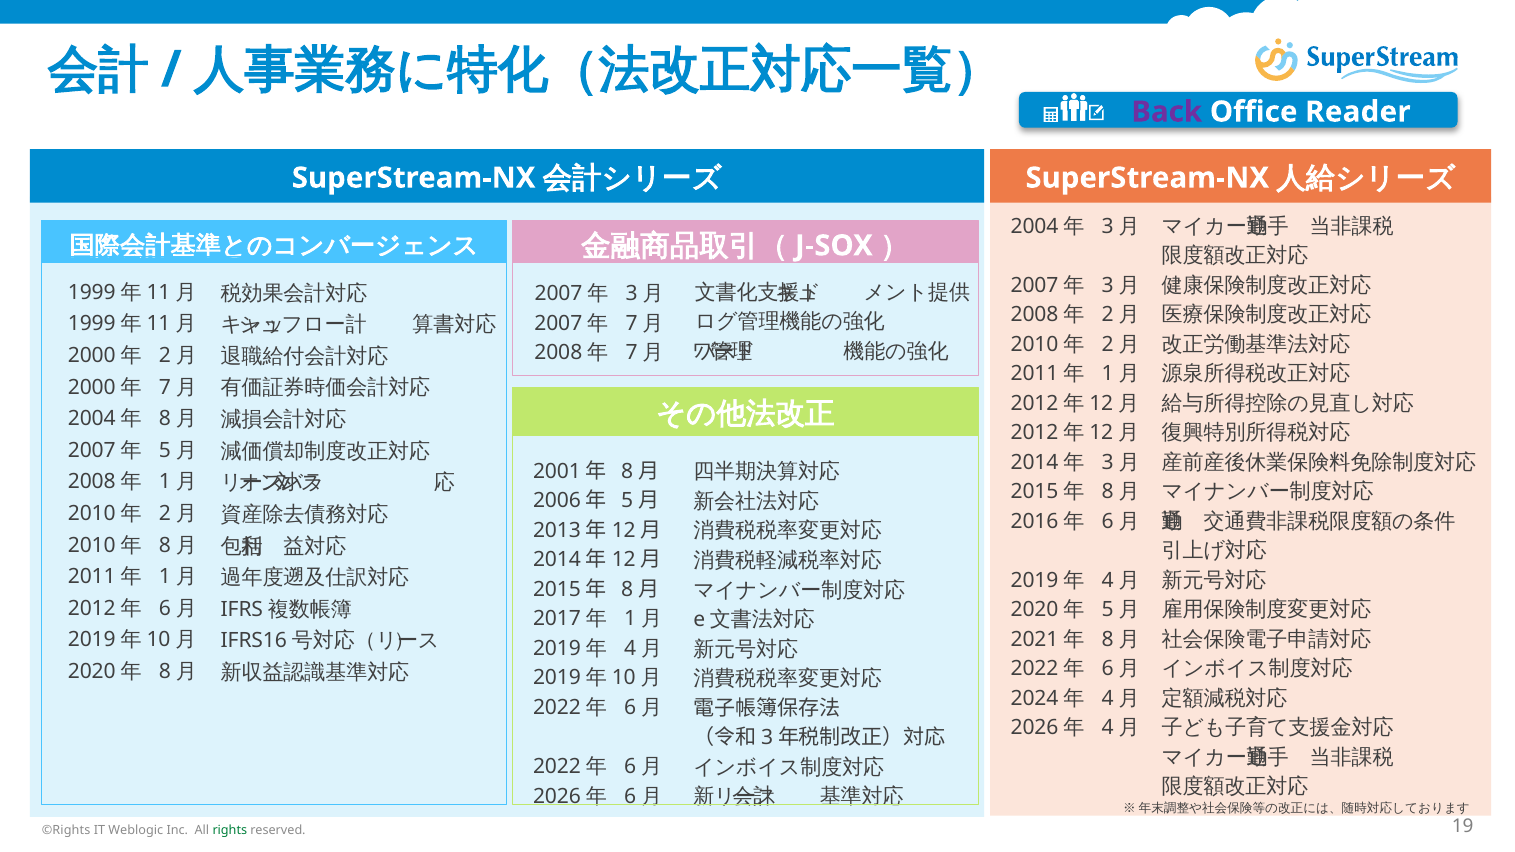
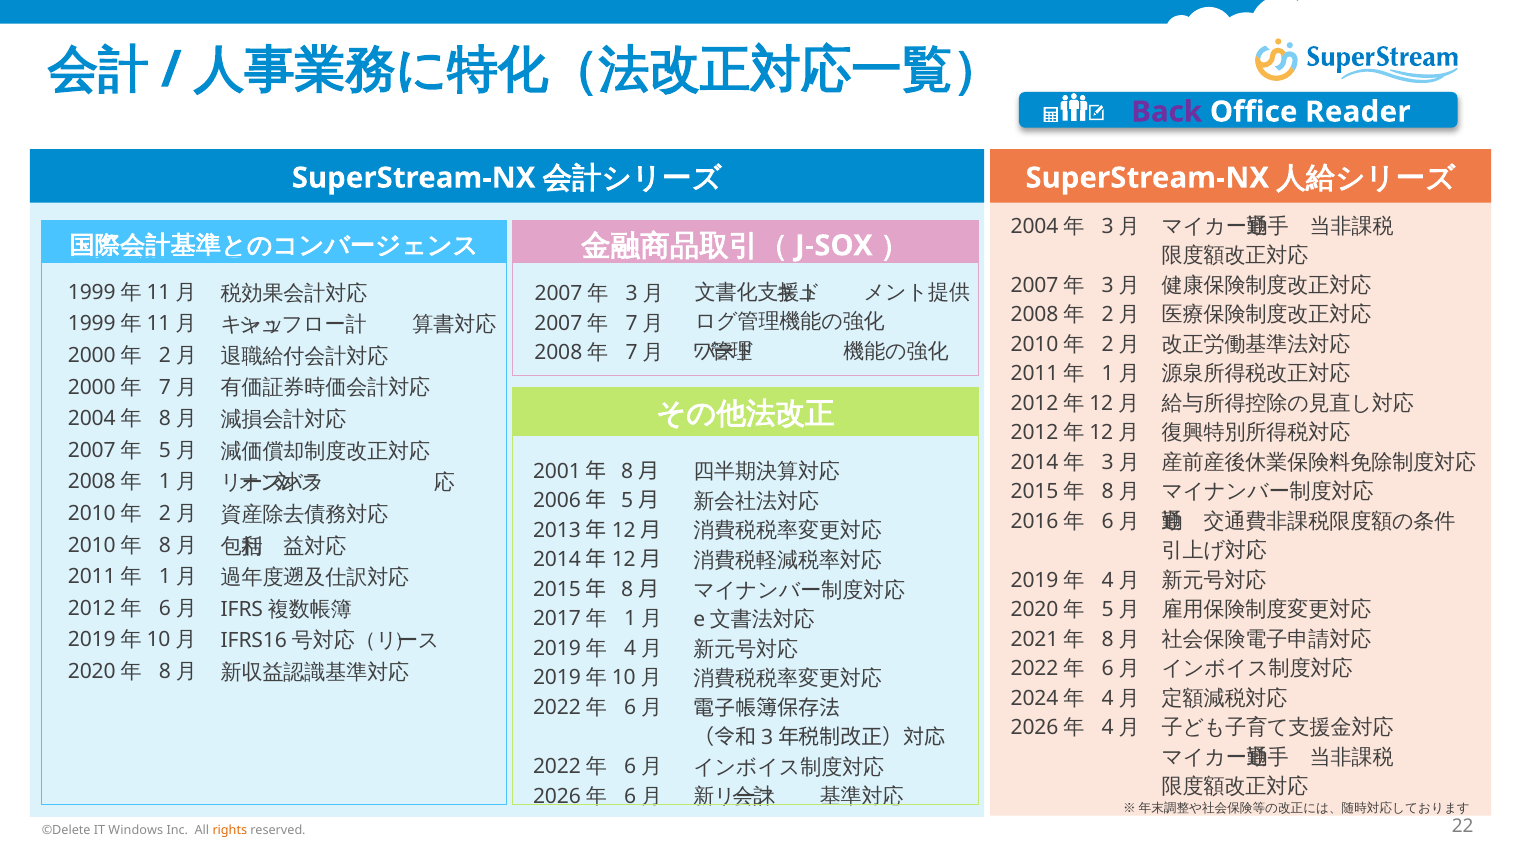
©Rights: ©Rights -> ©Delete (66, 831)
Weblogic: Weblogic -> Windows (136, 831)
rights colour: green -> orange (230, 831)
19: 19 -> 22 (1463, 826)
